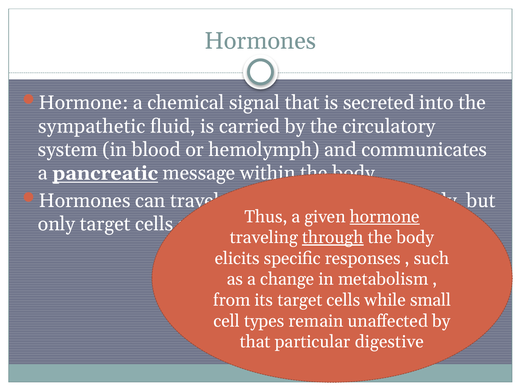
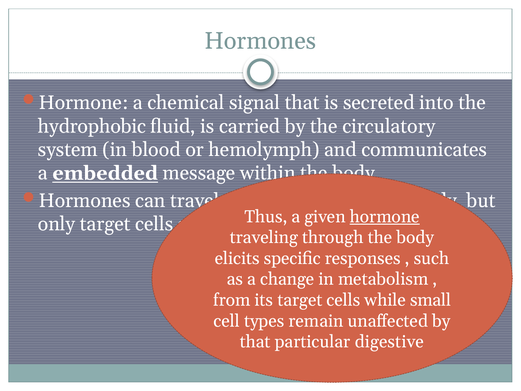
sympathetic: sympathetic -> hydrophobic (92, 126)
pancreatic: pancreatic -> embedded (105, 173)
through underline: present -> none (333, 237)
